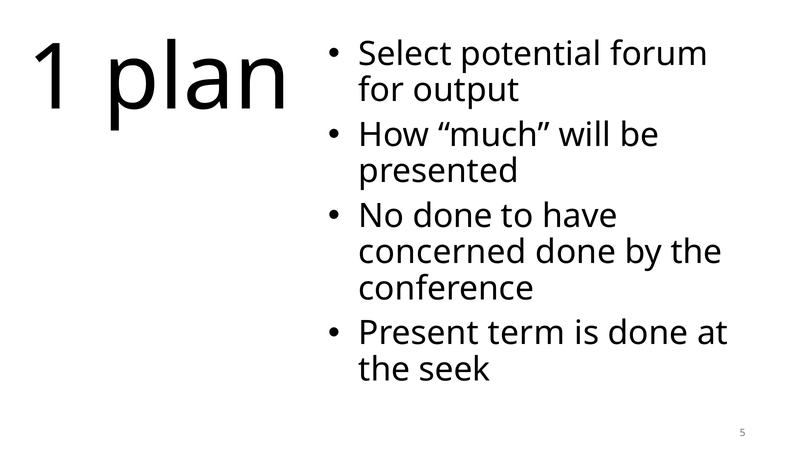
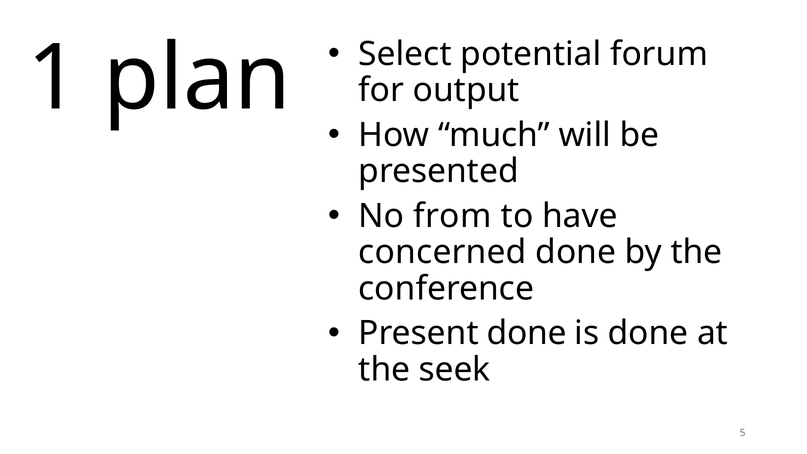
No done: done -> from (452, 216)
Present term: term -> done (527, 333)
